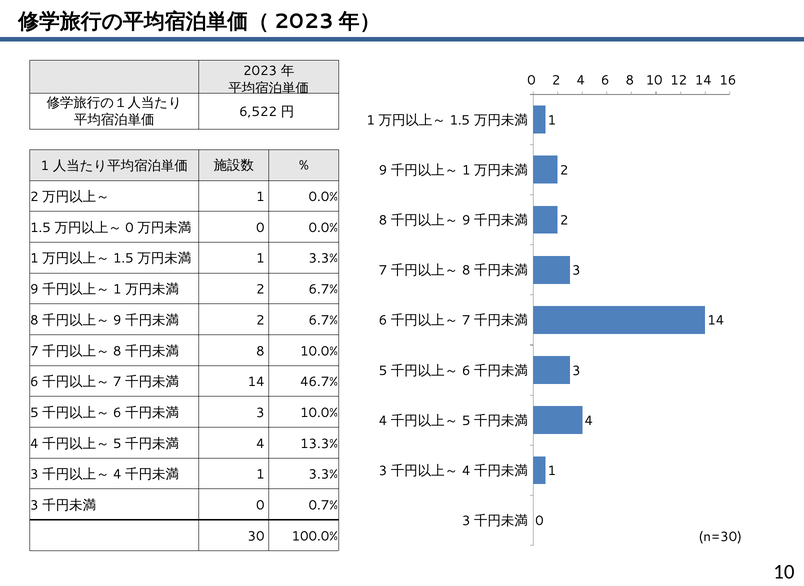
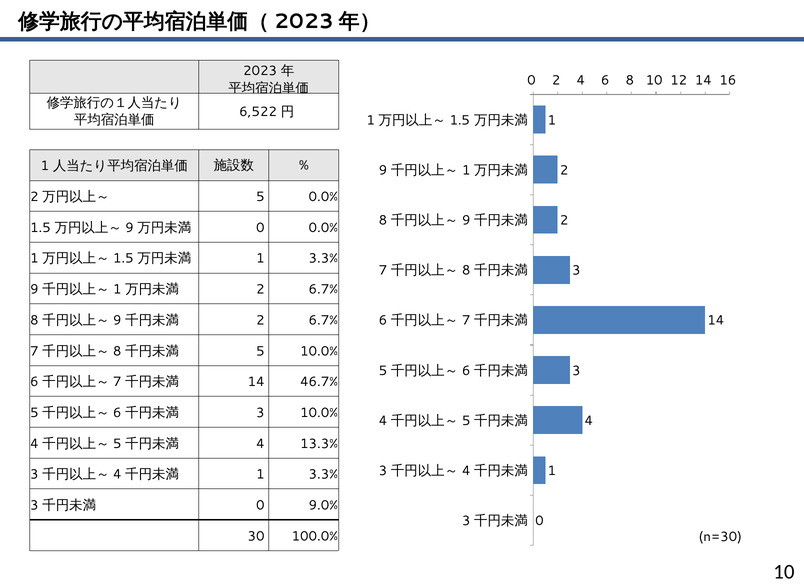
1: 1 -> 5 (260, 197)
0: 0 -> 9 (129, 228)
8: 8 -> 5 (260, 351)
0.7%: 0.7% -> 9.0% (323, 505)
